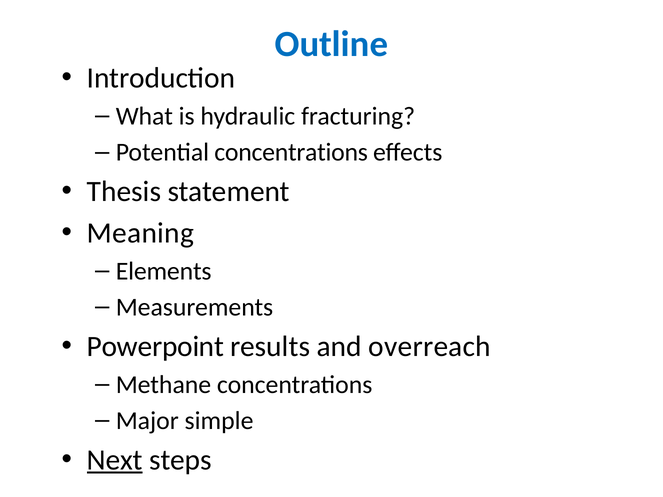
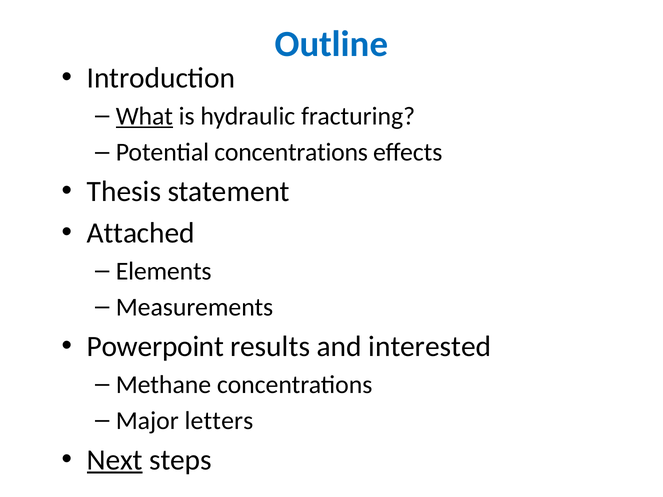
What underline: none -> present (144, 116)
Meaning: Meaning -> Attached (141, 233)
overreach: overreach -> interested (430, 347)
simple: simple -> letters (219, 421)
